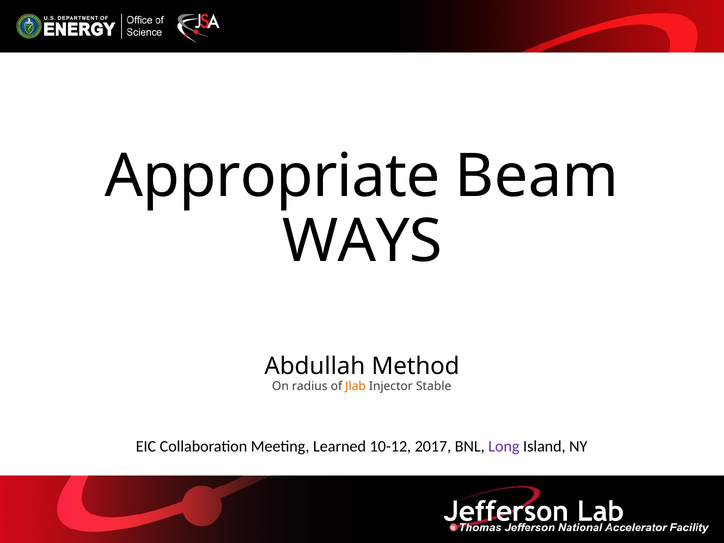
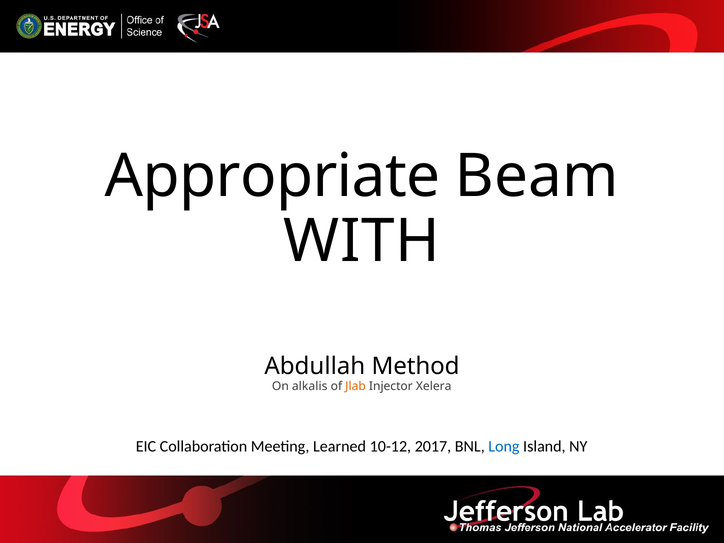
WAYS: WAYS -> WITH (362, 241)
radius: radius -> alkalis (310, 386)
Stable: Stable -> Xelera (434, 386)
Long colour: purple -> blue (504, 446)
